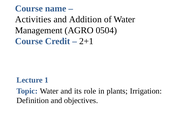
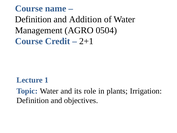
Activities: Activities -> Definition (33, 19)
